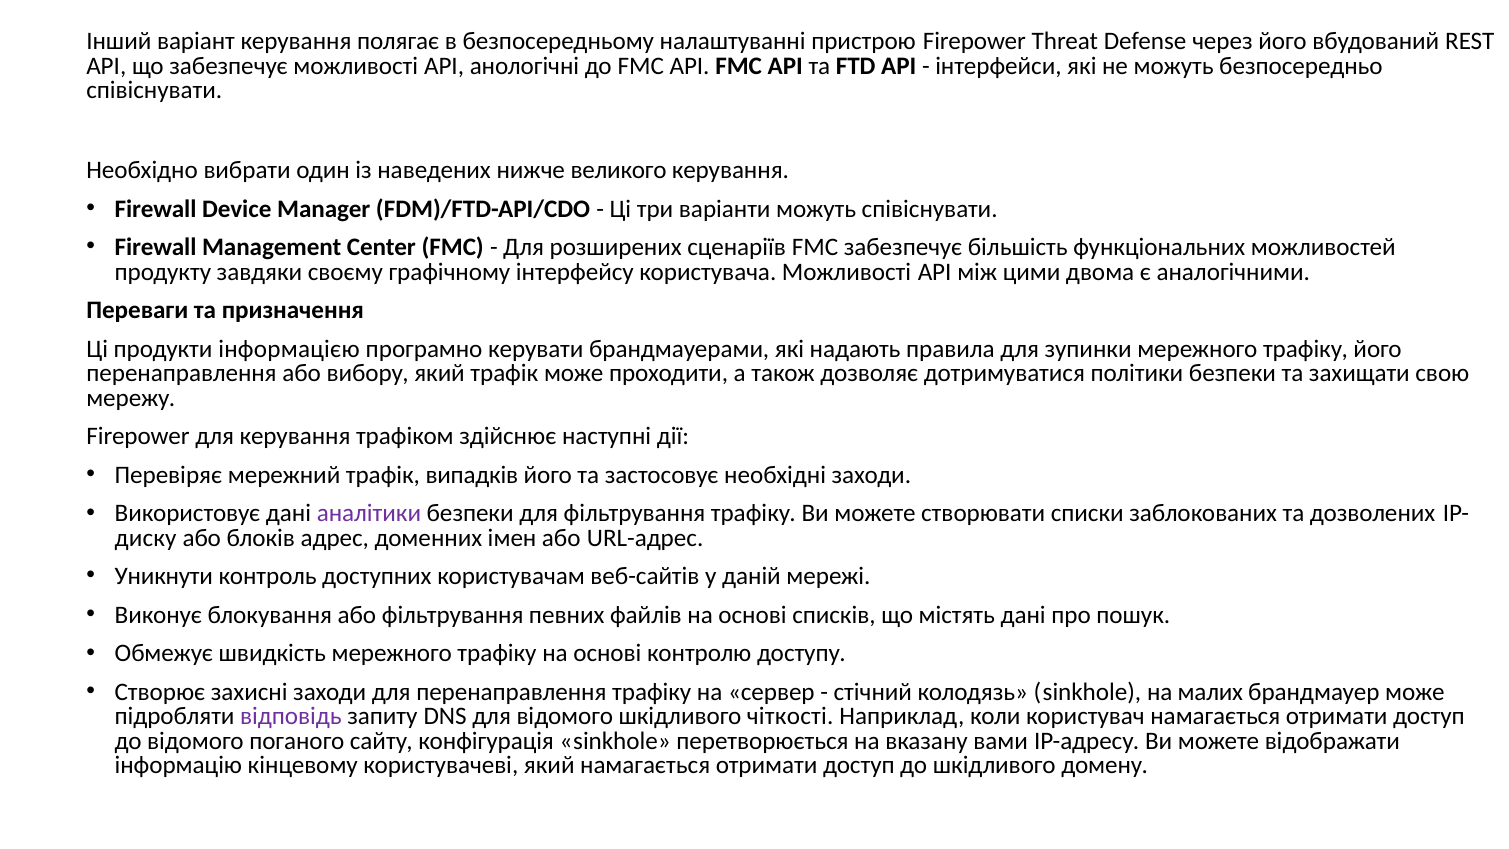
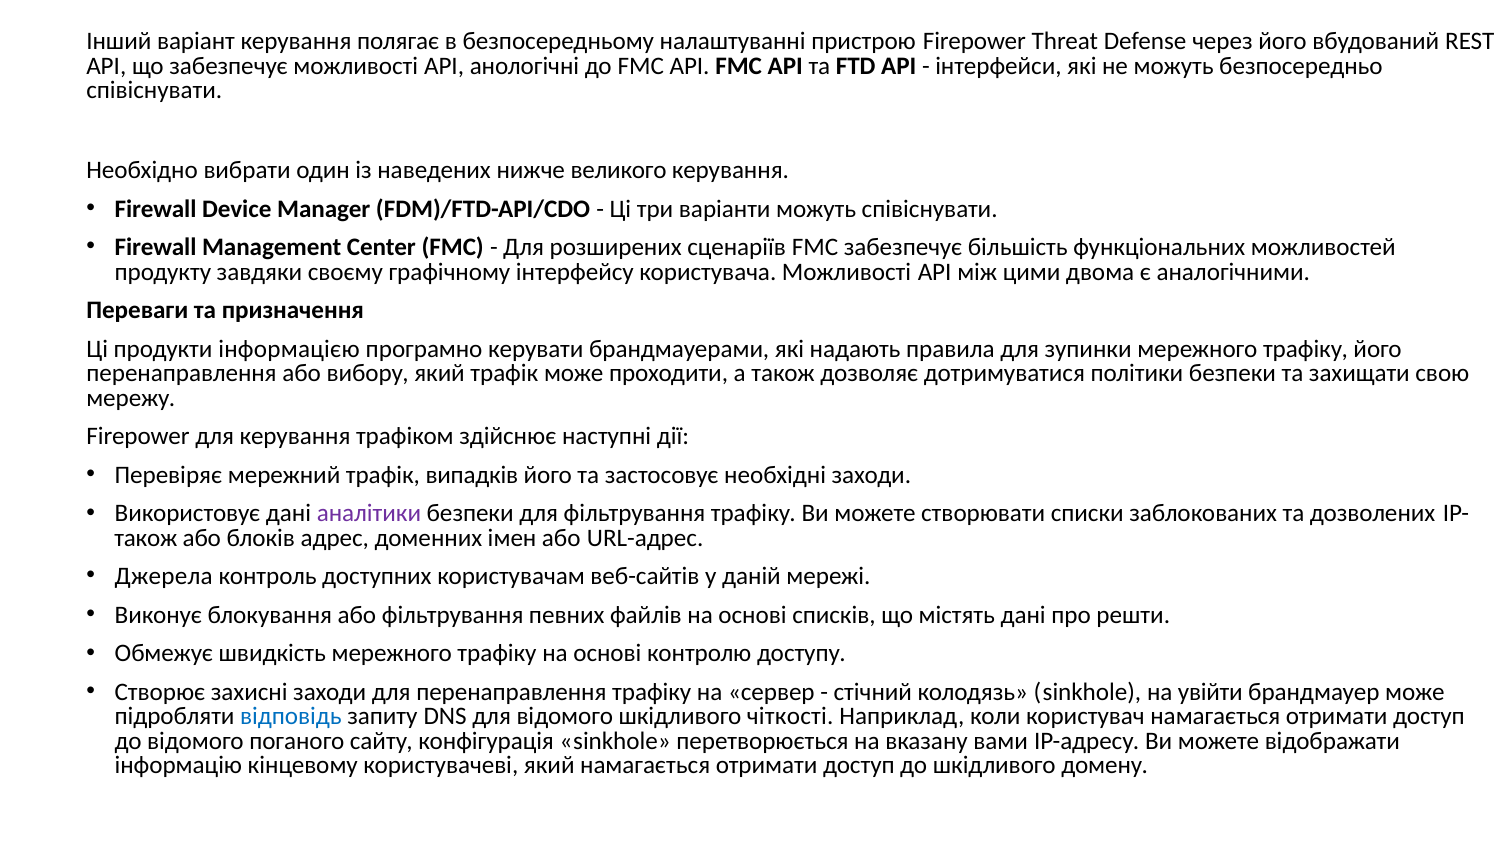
диску: диску -> також (146, 538)
Уникнути: Уникнути -> Джерела (164, 576)
пошук: пошук -> решти (1133, 615)
малих: малих -> увійти (1210, 692)
відповідь colour: purple -> blue (291, 716)
